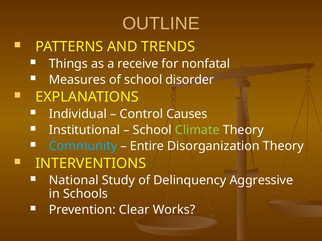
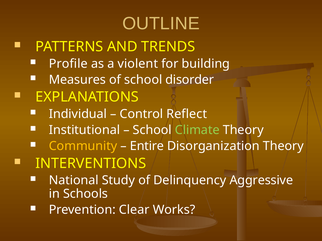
Things: Things -> Profile (68, 64)
receive: receive -> violent (138, 64)
nonfatal: nonfatal -> building (206, 64)
Causes: Causes -> Reflect (187, 114)
Community colour: light blue -> yellow (83, 146)
